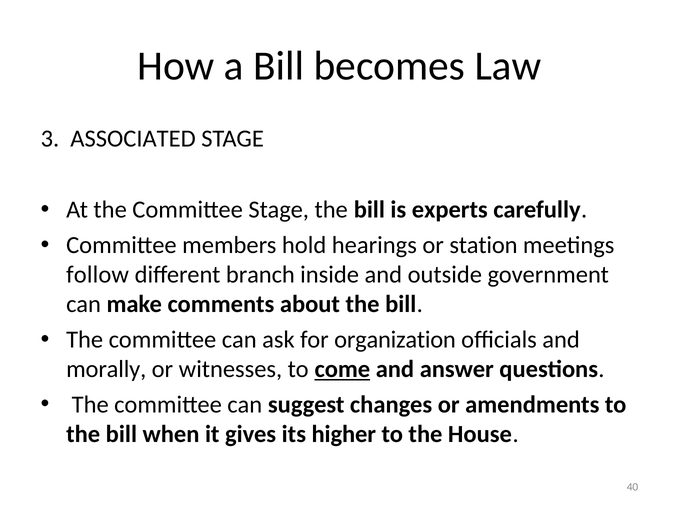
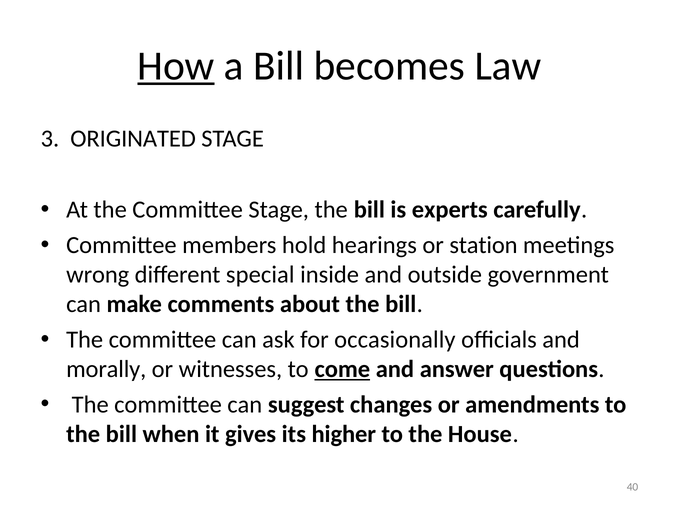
How underline: none -> present (176, 66)
ASSOCIATED: ASSOCIATED -> ORIGINATED (133, 139)
follow: follow -> wrong (98, 274)
branch: branch -> special (260, 274)
organization: organization -> occasionally (395, 339)
